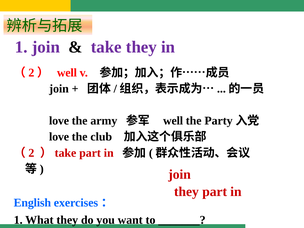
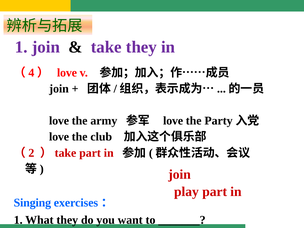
2: 2 -> 4 (31, 73)
well: well -> love (67, 73)
well: well -> love (173, 121)
they: they -> play (187, 192)
English: English -> Singing (32, 203)
